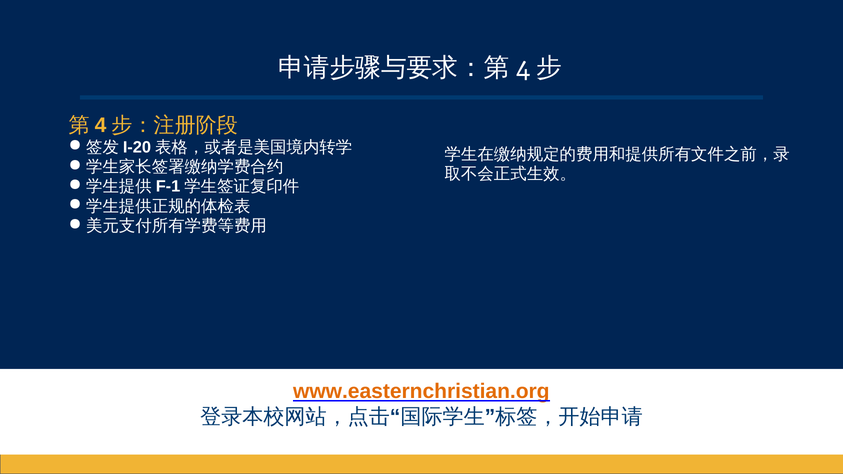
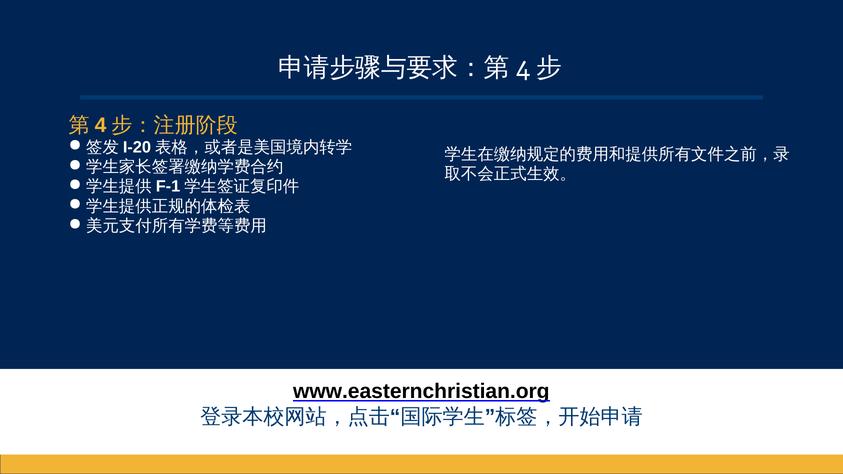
www.easternchristian.org colour: orange -> black (421, 392)
